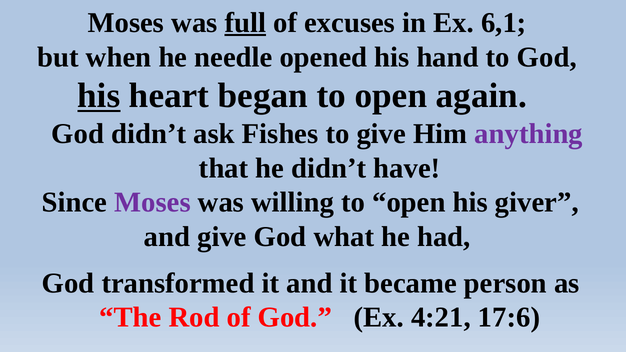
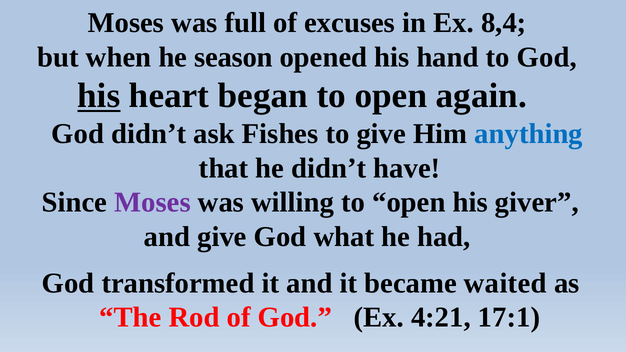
full underline: present -> none (245, 23)
6,1: 6,1 -> 8,4 (504, 23)
needle: needle -> season (233, 57)
anything colour: purple -> blue (529, 134)
person: person -> waited (505, 283)
17:6: 17:6 -> 17:1 (509, 318)
